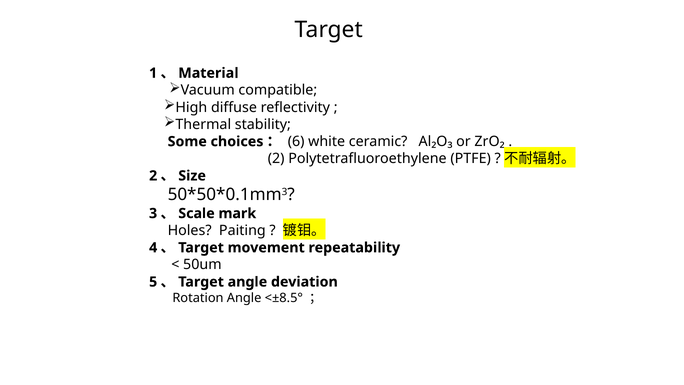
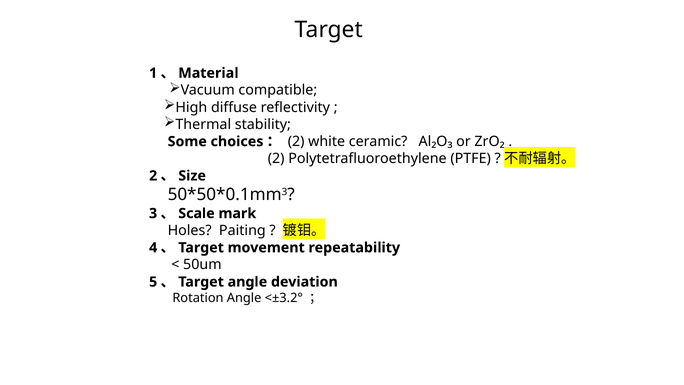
6: 6 -> 2 (296, 141)
<±8.5°: <±8.5° -> <±3.2° (284, 298)
